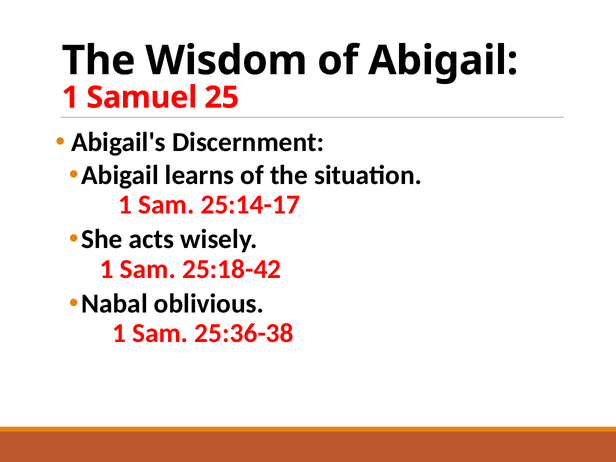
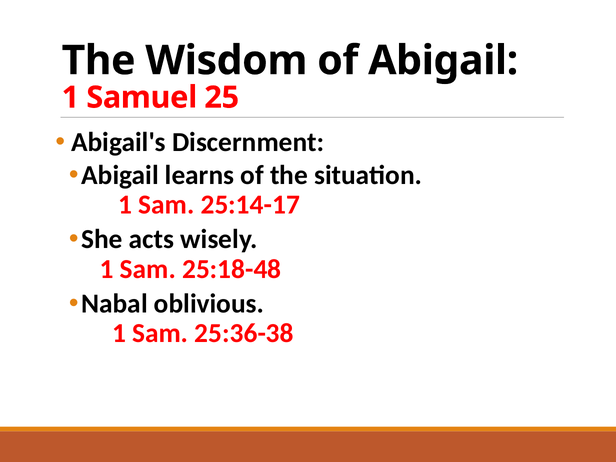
25:18-42: 25:18-42 -> 25:18-48 (232, 269)
